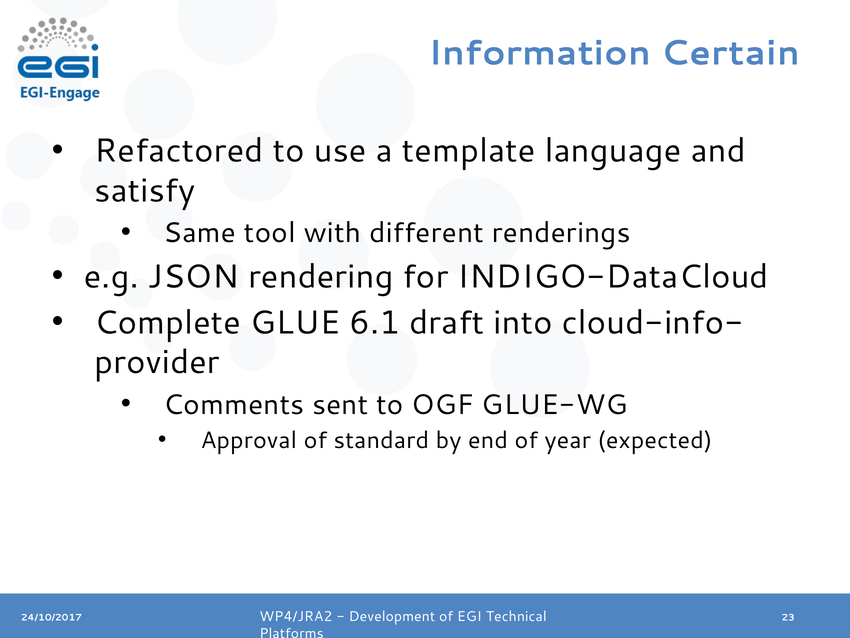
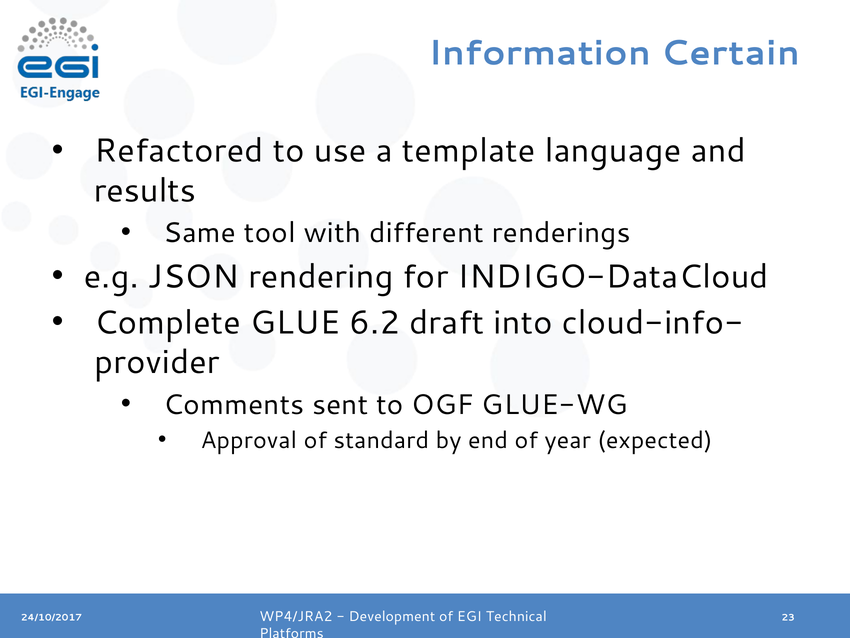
satisfy: satisfy -> results (145, 191)
6.1: 6.1 -> 6.2 (375, 323)
